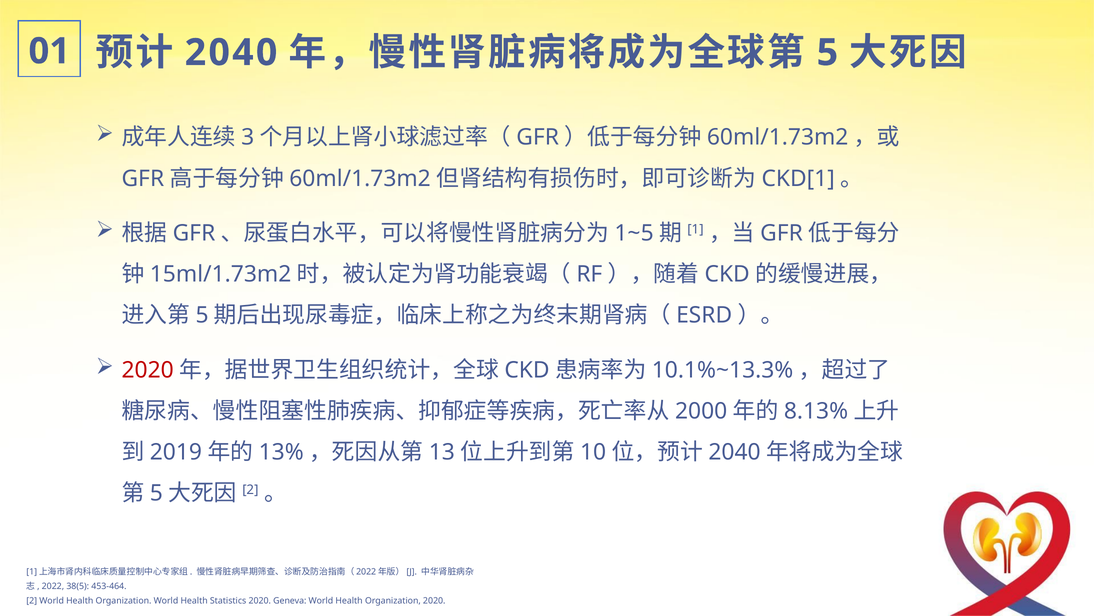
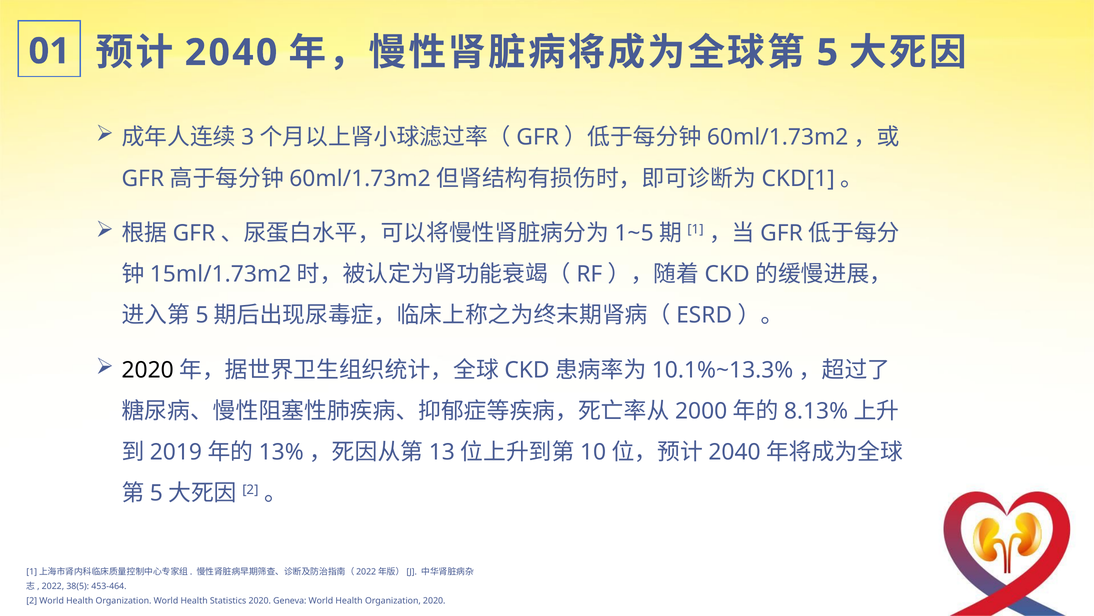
2020 colour: red -> black (148, 370)
